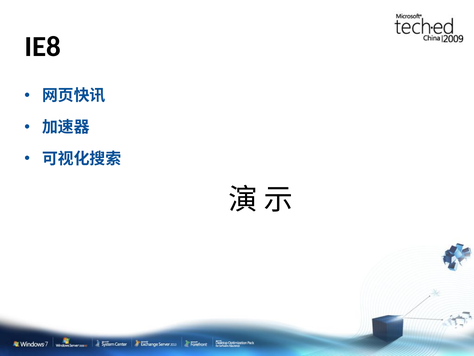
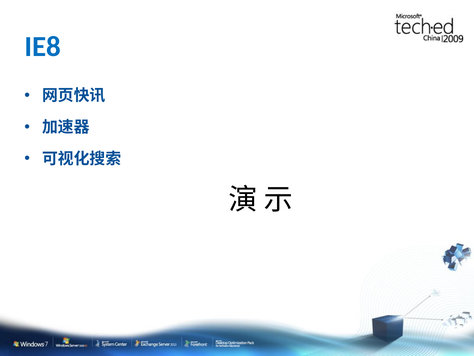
IE8 colour: black -> blue (43, 47)
